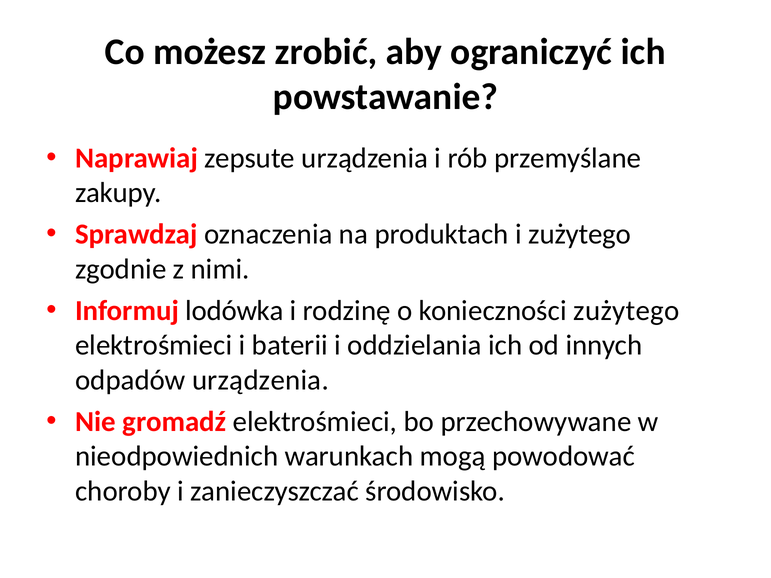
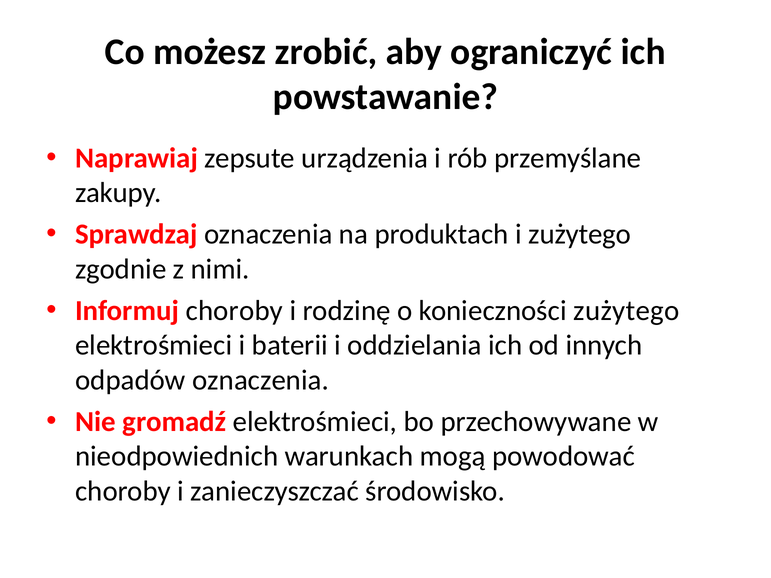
Informuj lodówka: lodówka -> choroby (234, 311)
odpadów urządzenia: urządzenia -> oznaczenia (261, 380)
